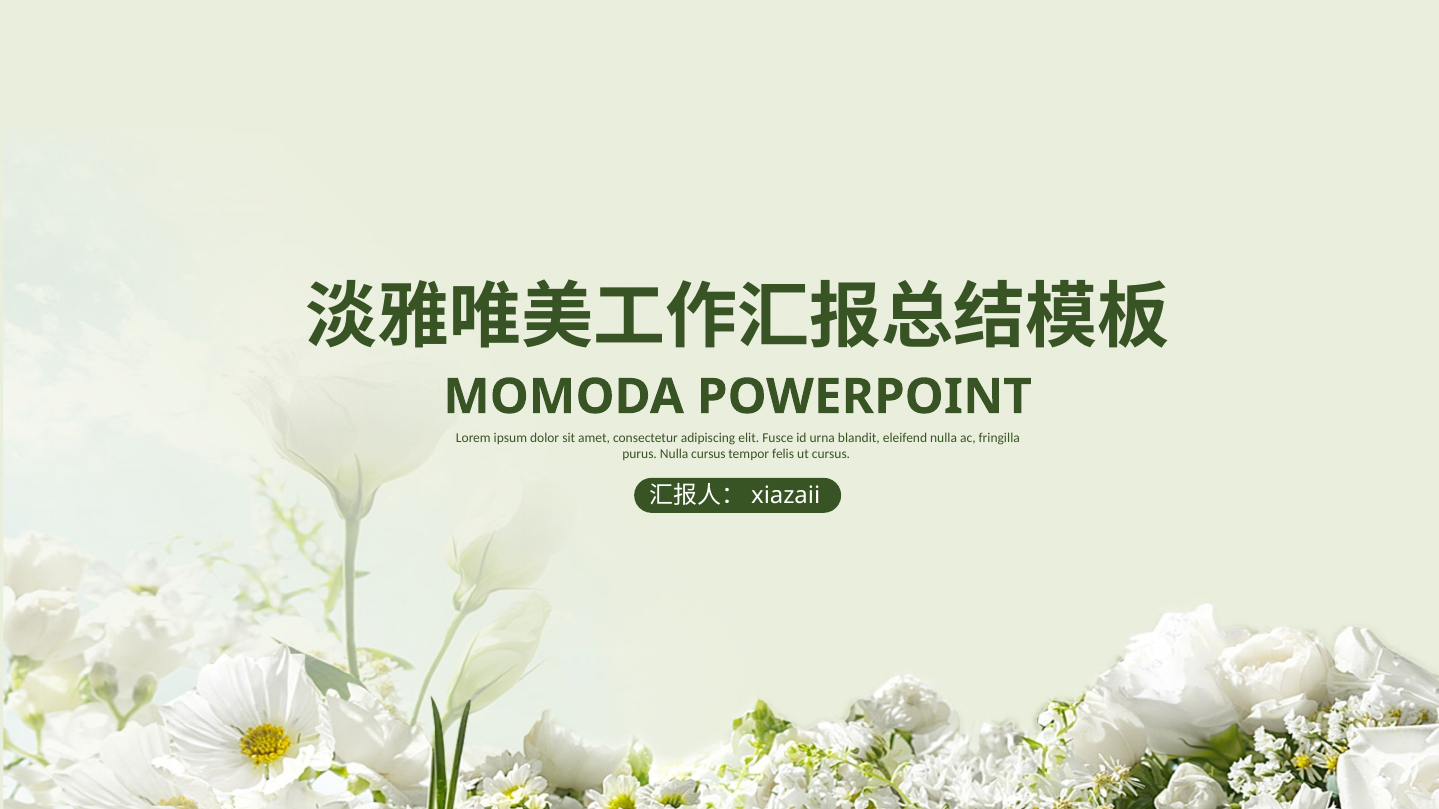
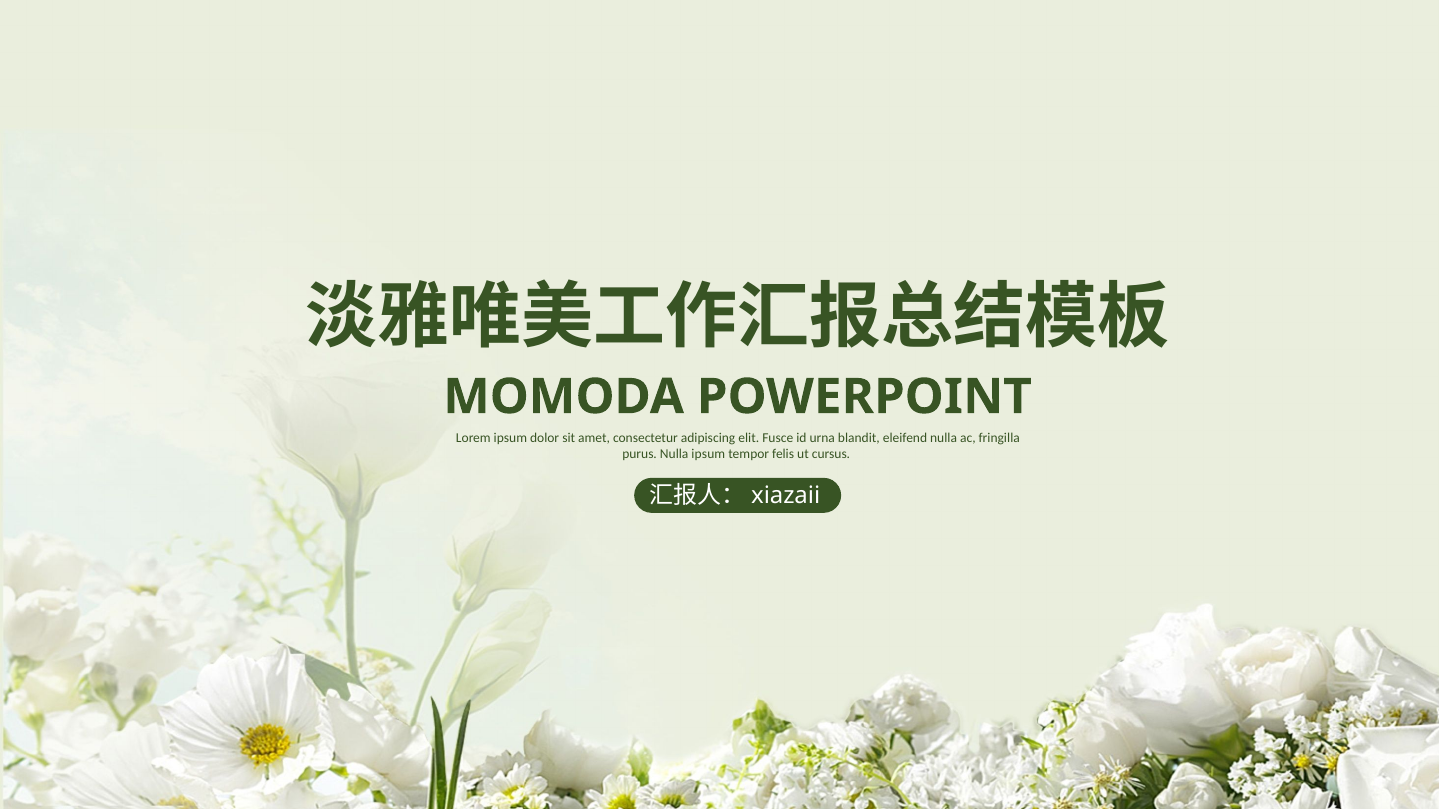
Nulla cursus: cursus -> ipsum (708, 454)
